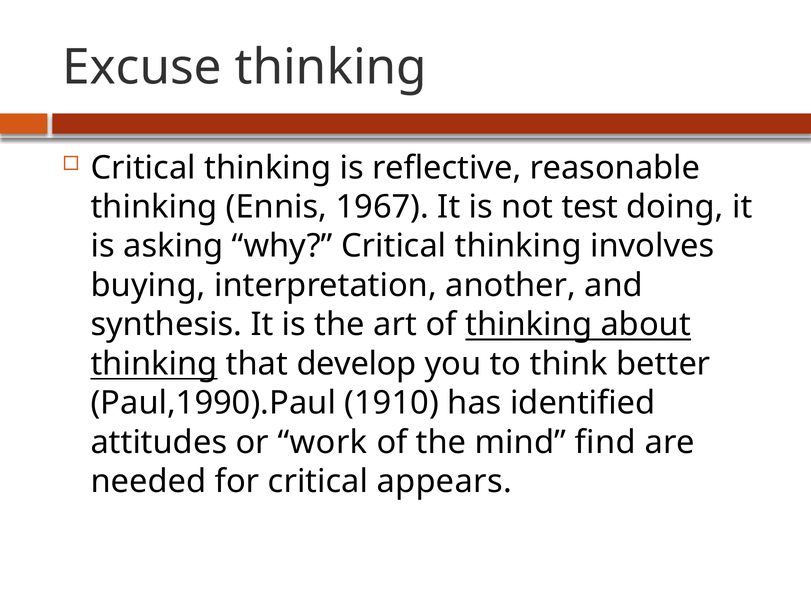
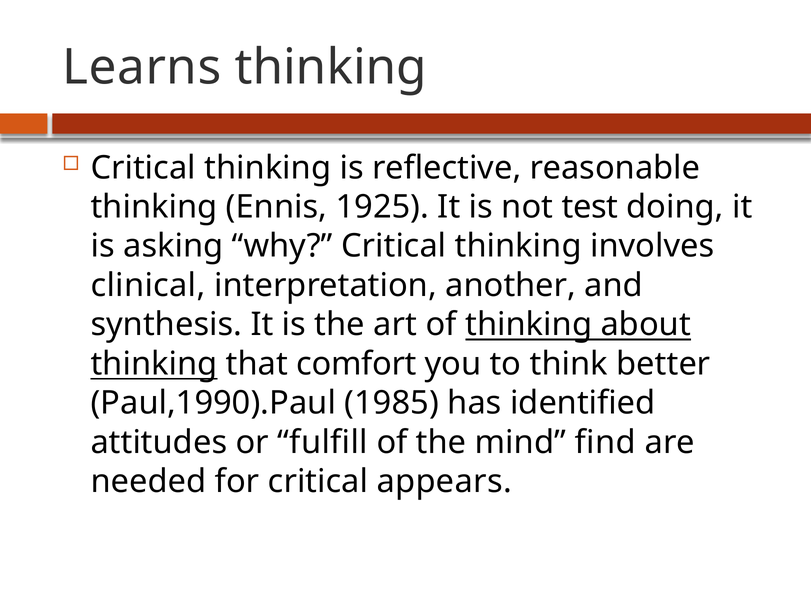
Excuse: Excuse -> Learns (142, 68)
1967: 1967 -> 1925 (382, 207)
buying: buying -> clinical (148, 286)
develop: develop -> comfort (356, 364)
1910: 1910 -> 1985 (392, 403)
work: work -> fulfill (323, 443)
